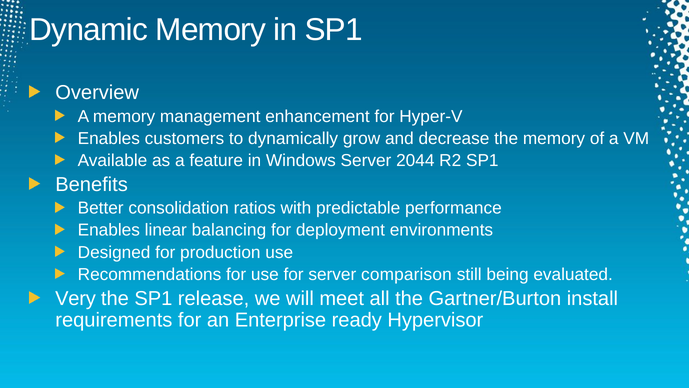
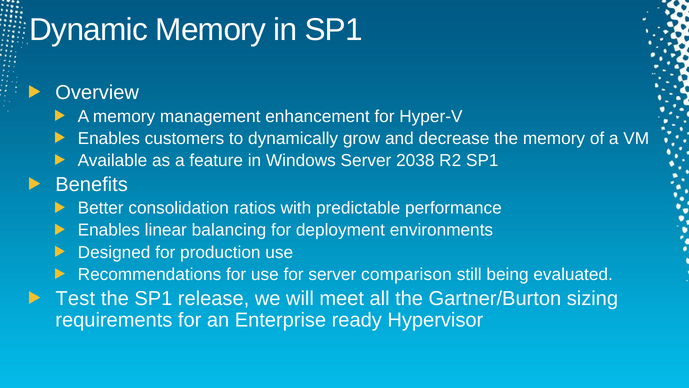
2044: 2044 -> 2038 (415, 160)
Very: Very -> Test (75, 298)
install: install -> sizing (592, 298)
